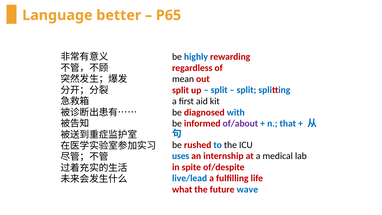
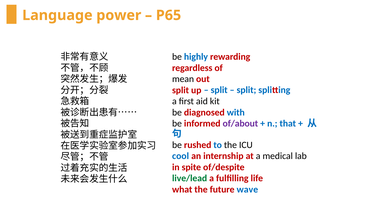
better: better -> power (119, 15)
uses: uses -> cool (181, 156)
live/lead colour: blue -> green (190, 178)
